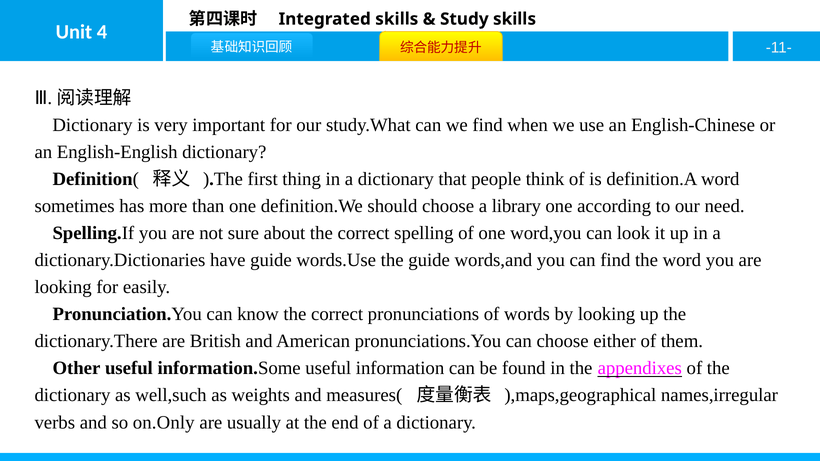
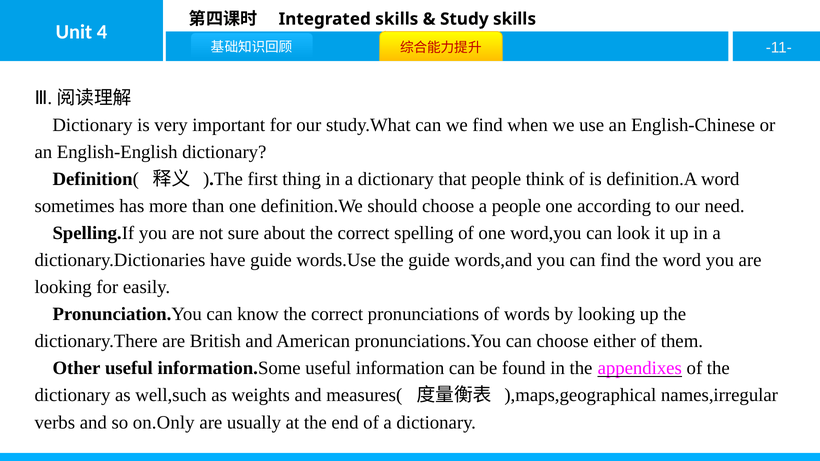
a library: library -> people (516, 206)
